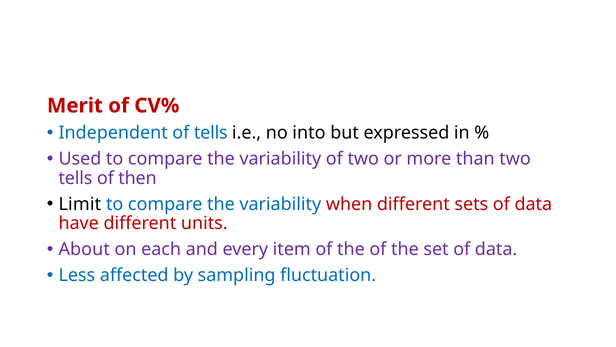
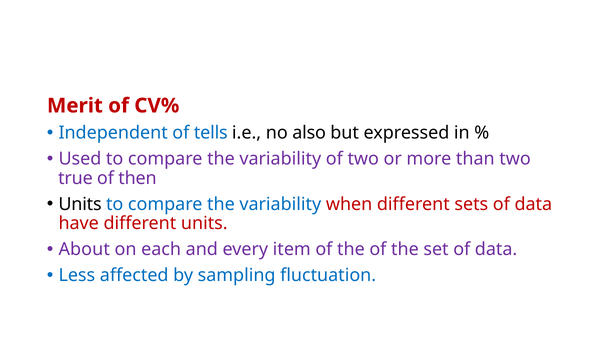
into: into -> also (309, 133)
tells: tells -> true (75, 178)
Limit: Limit -> Units (80, 204)
